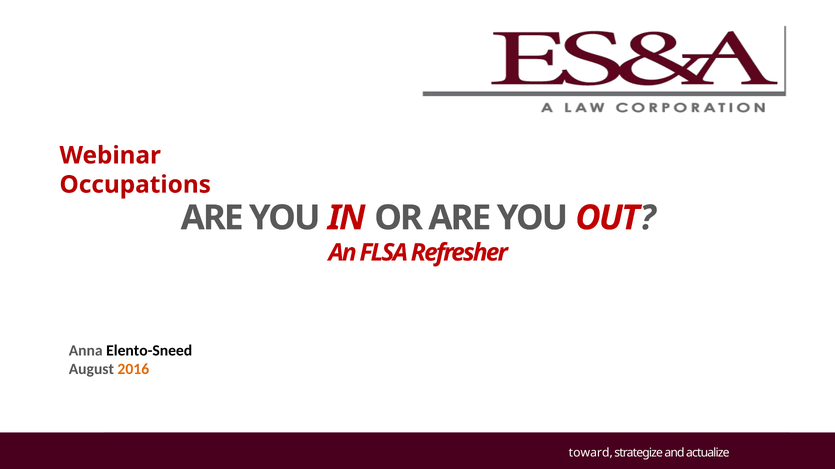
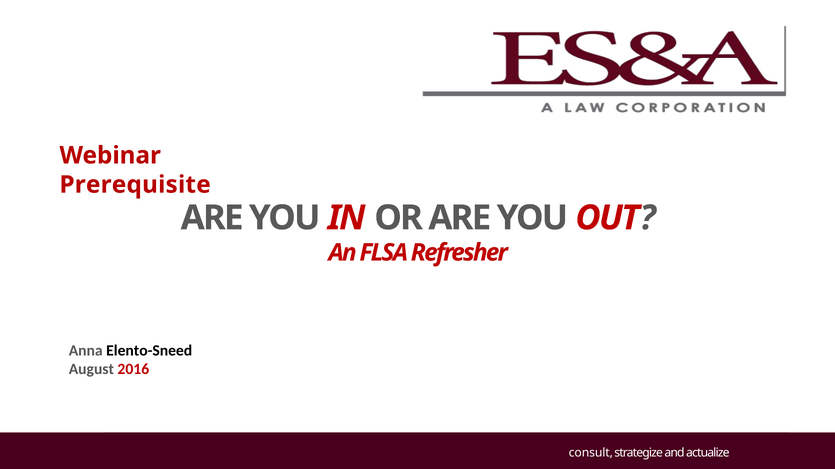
Occupations: Occupations -> Prerequisite (135, 185)
2016 colour: orange -> red (133, 370)
toward: toward -> consult (591, 454)
